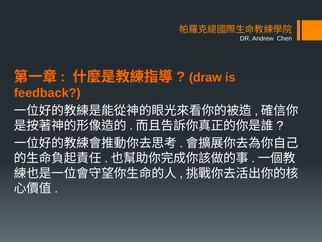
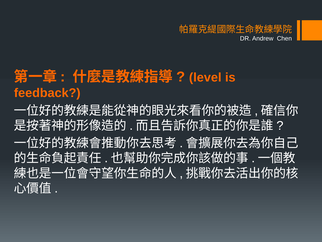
draw: draw -> level (205, 77)
